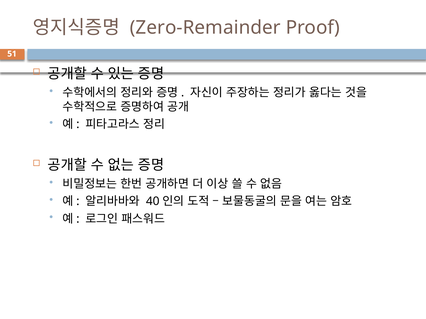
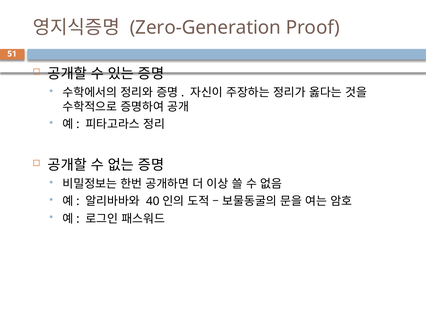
Zero-Remainder: Zero-Remainder -> Zero-Generation (205, 28)
